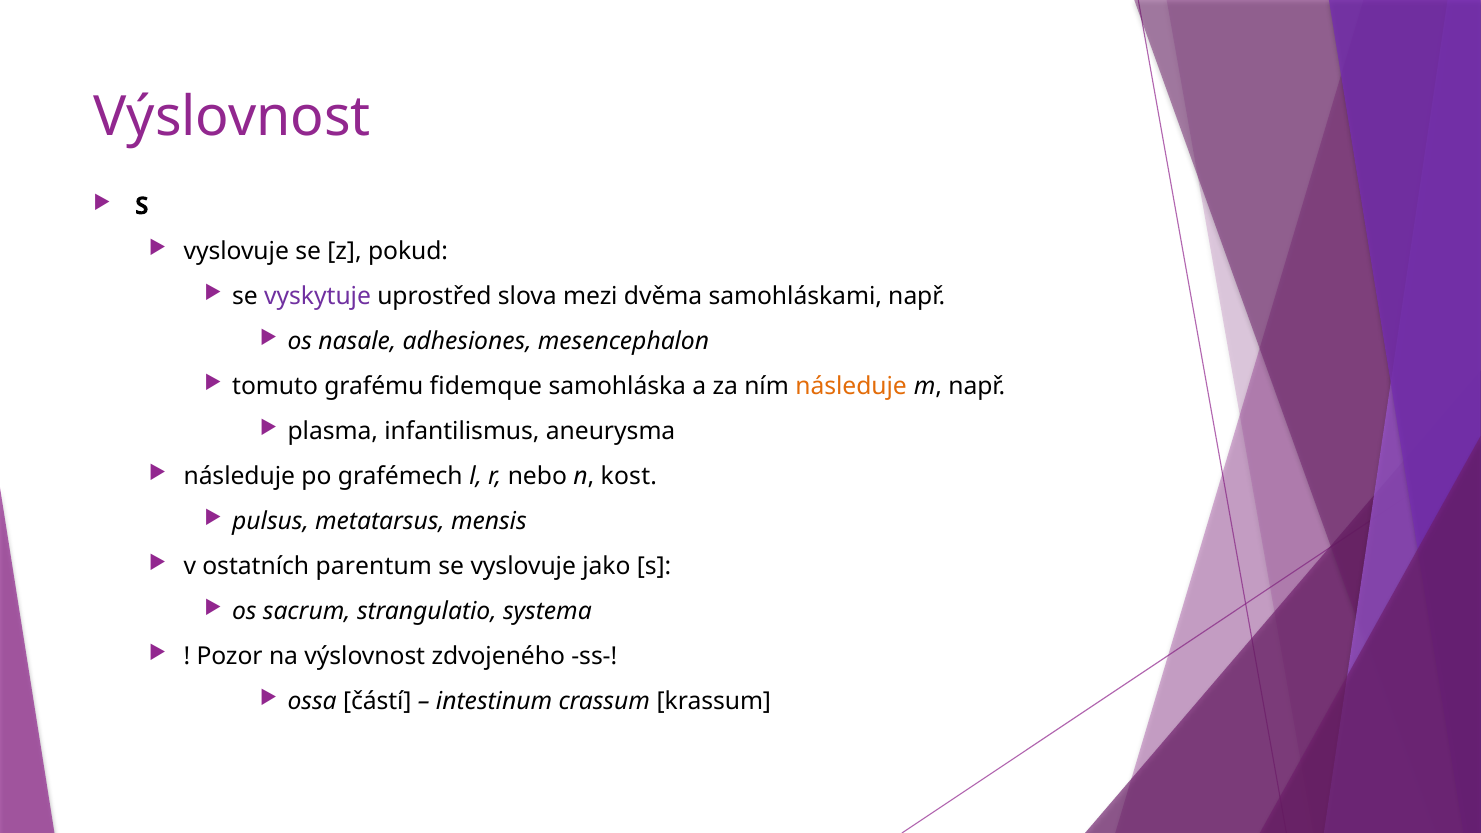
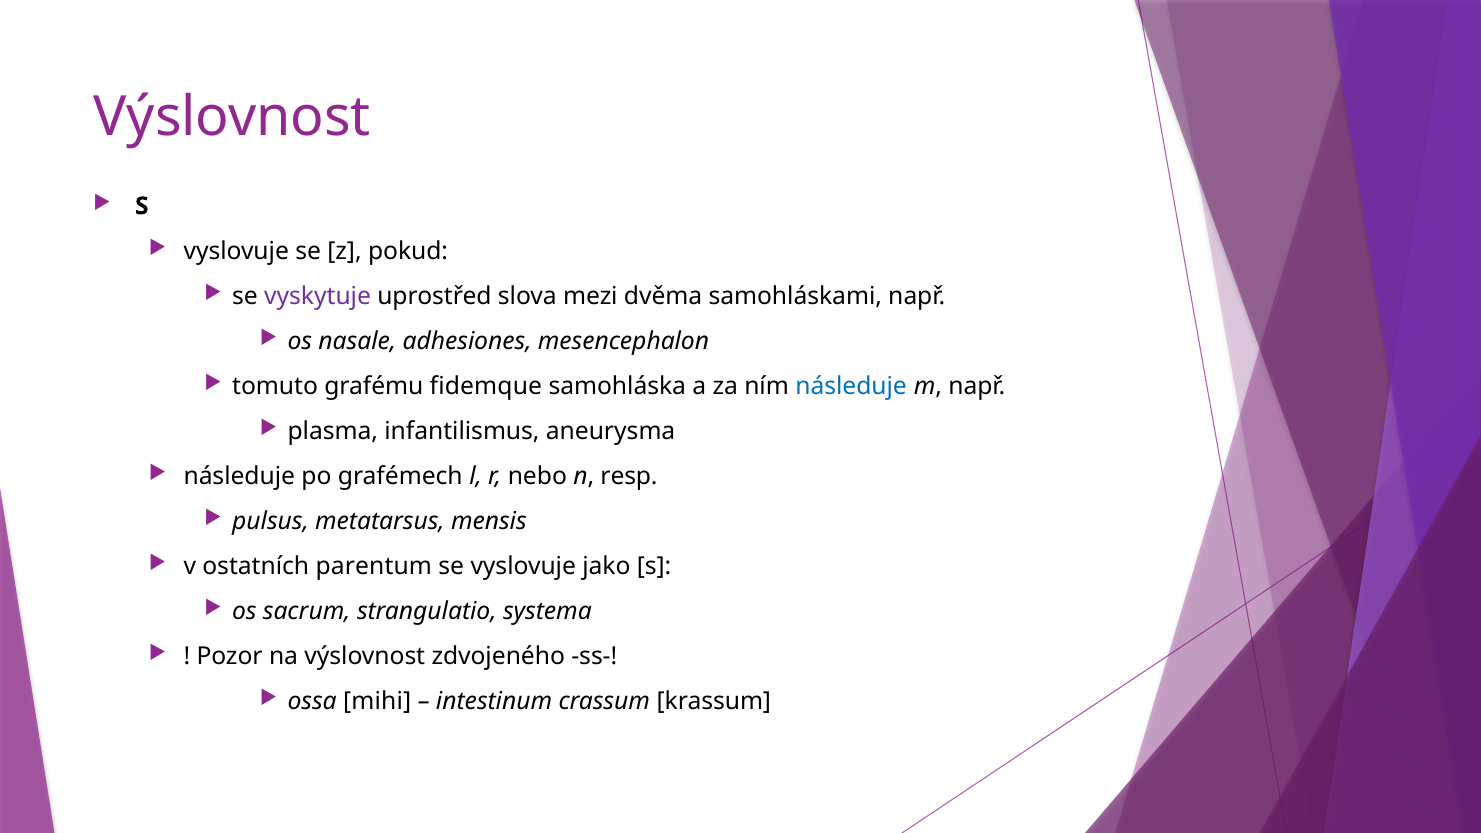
následuje colour: orange -> blue (851, 386)
kost: kost -> resp (629, 476)
částí: částí -> mihi (377, 701)
